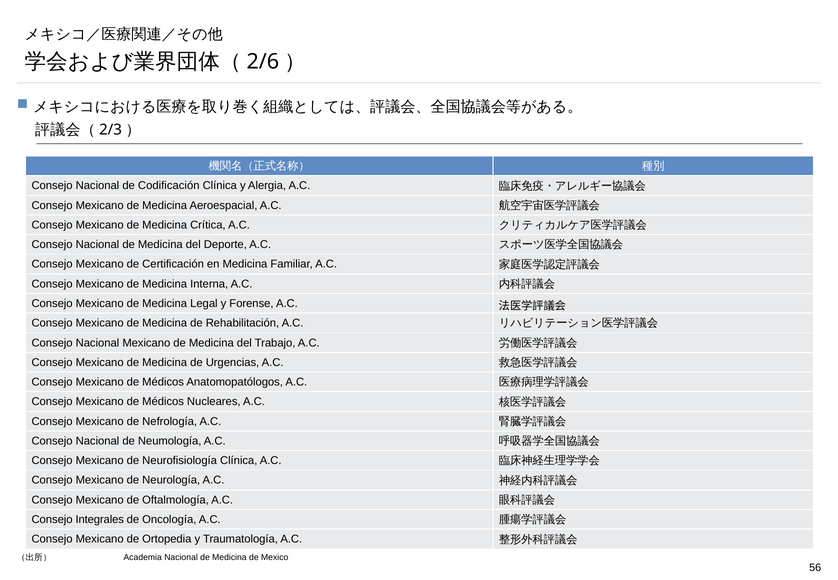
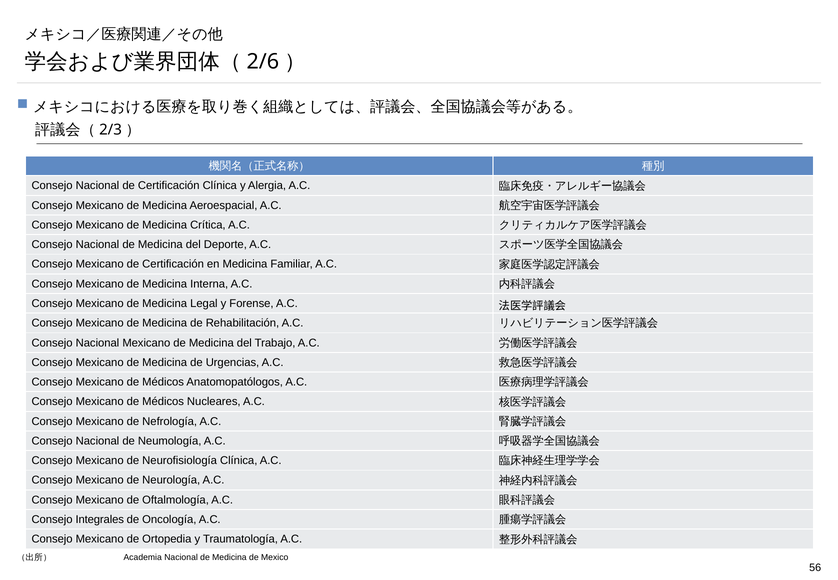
Nacional de Codificación: Codificación -> Certificación (169, 186)
